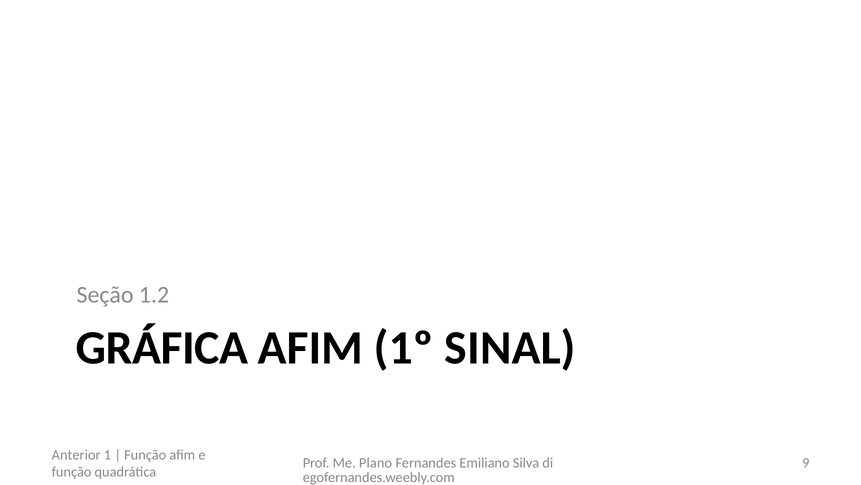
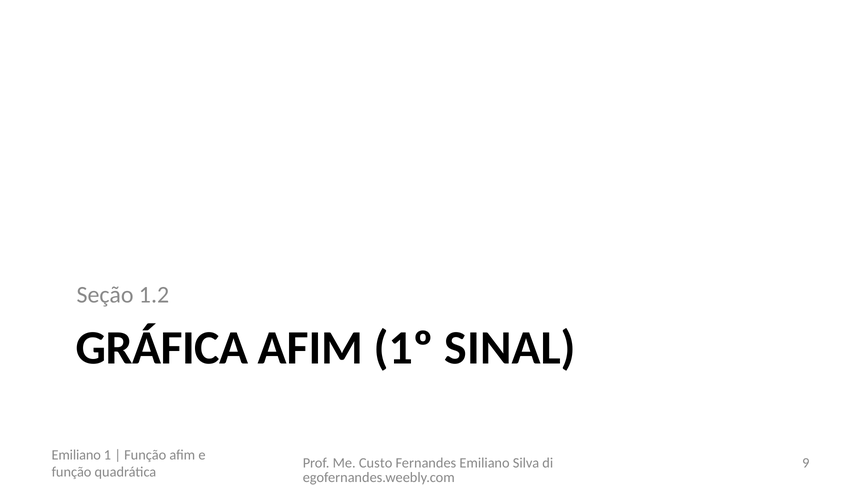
Anterior: Anterior -> Emiliano (76, 454)
Plano: Plano -> Custo (376, 463)
